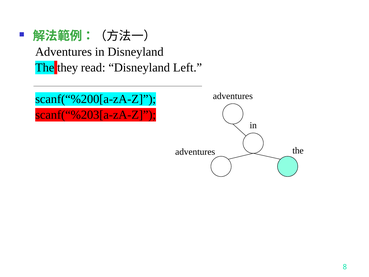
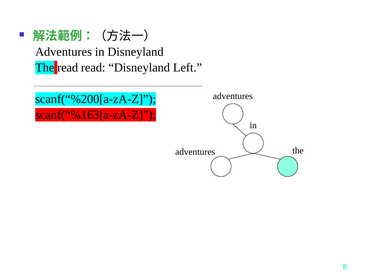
The they: they -> read (68, 68)
scanf(“%203[a-zA-Z: scanf(“%203[a-zA-Z -> scanf(“%163[a-zA-Z (96, 115)
